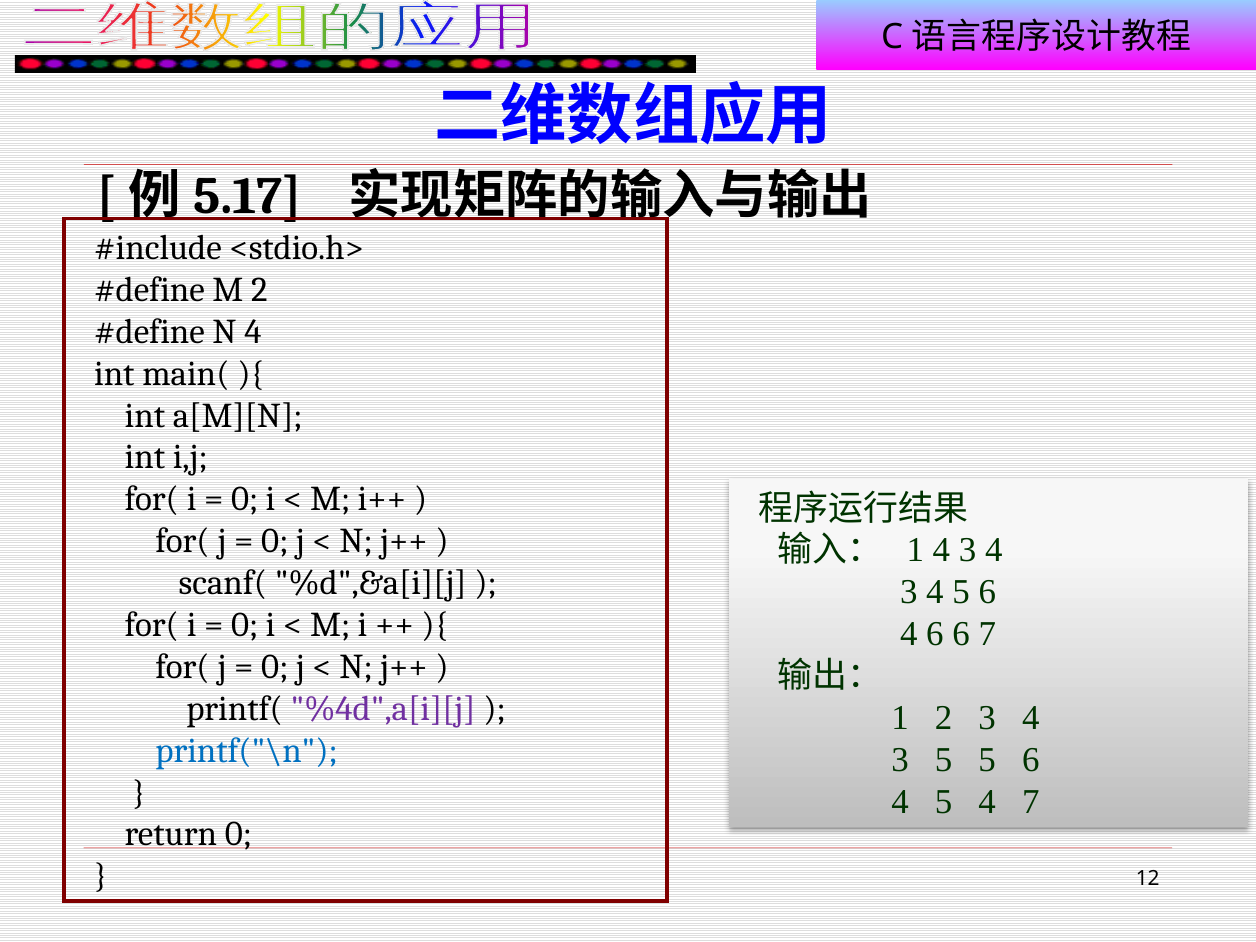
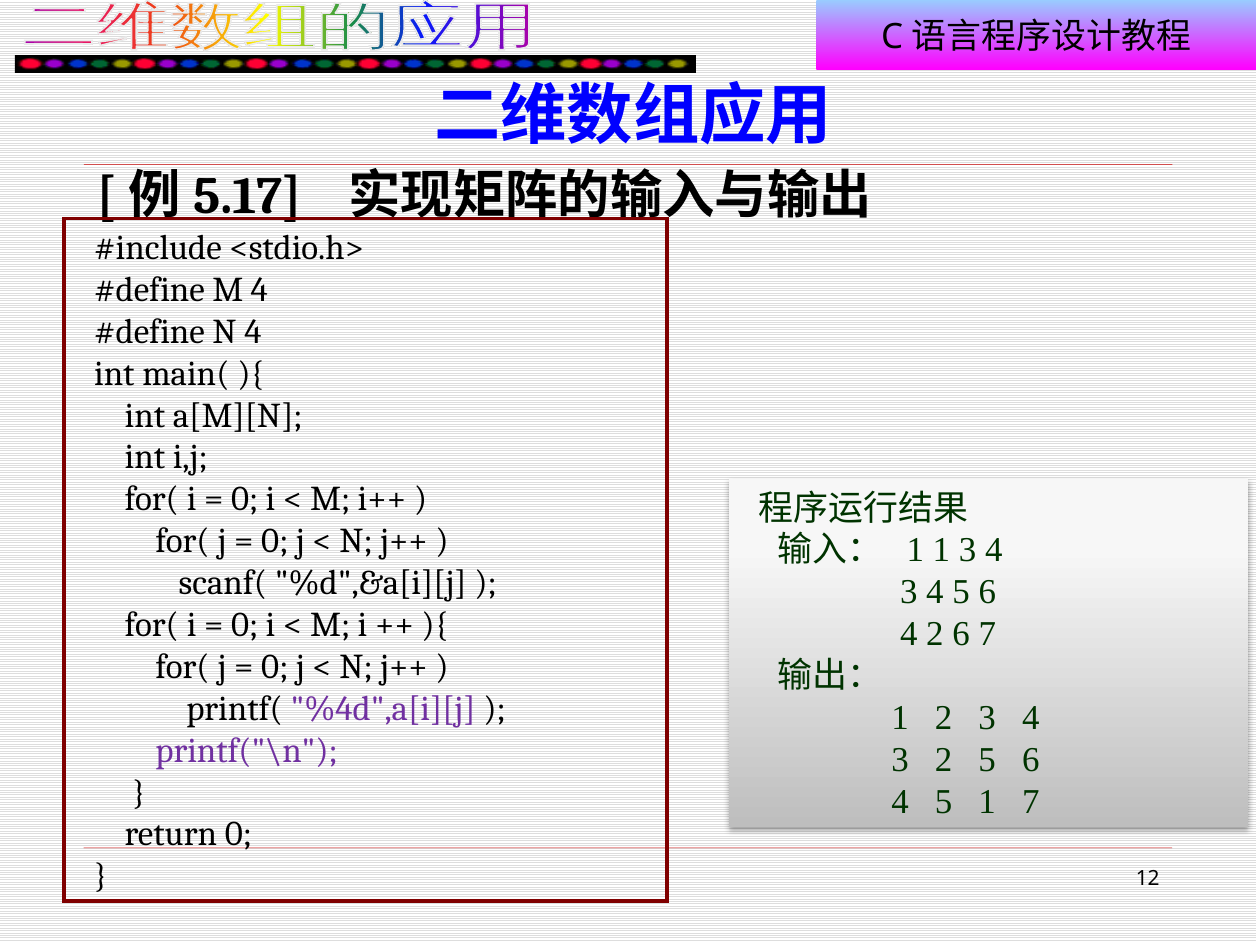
M 2: 2 -> 4 (259, 290)
1 4: 4 -> 1 (941, 550)
4 6: 6 -> 2 (935, 634)
printf("\n colour: blue -> purple (247, 751)
3 5: 5 -> 2 (943, 760)
5 4: 4 -> 1 (987, 802)
